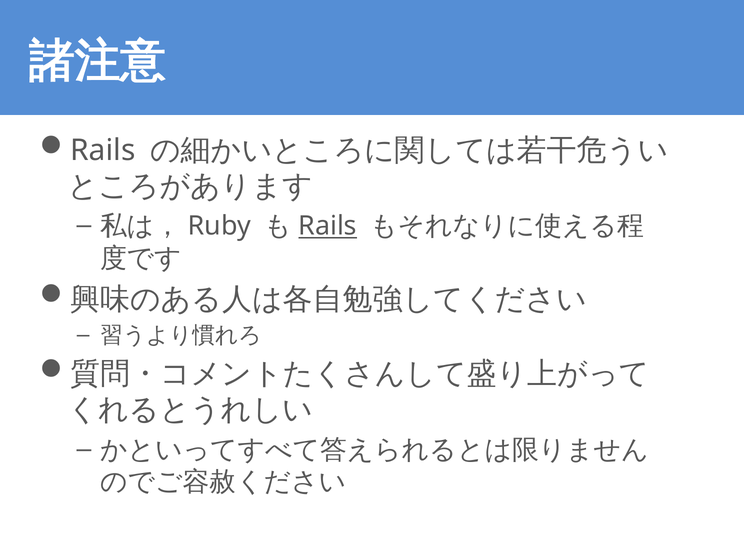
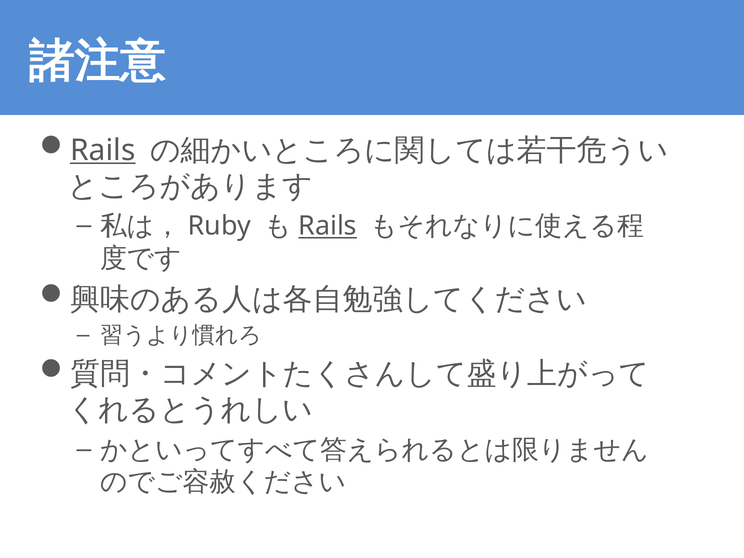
Rails underline: none -> present (103, 150)
